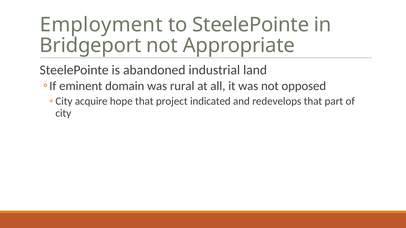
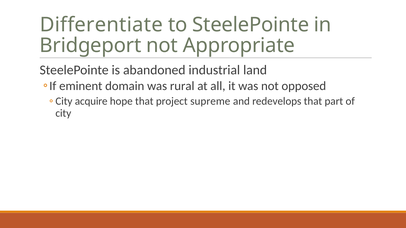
Employment: Employment -> Differentiate (101, 25)
indicated: indicated -> supreme (210, 101)
